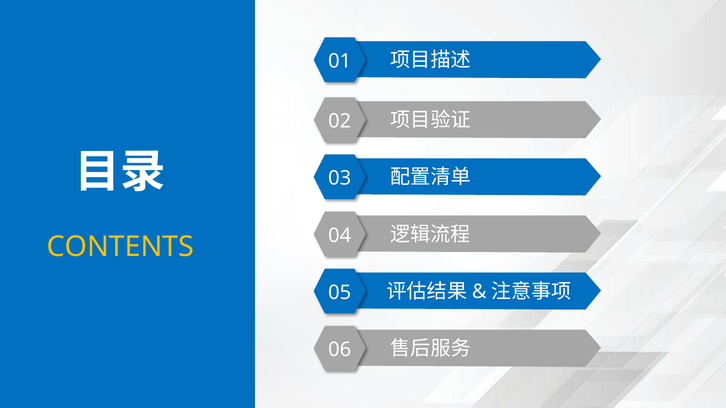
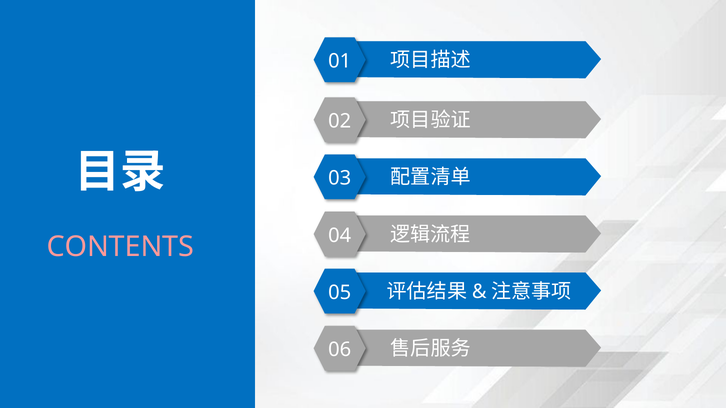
CONTENTS colour: yellow -> pink (120, 247)
